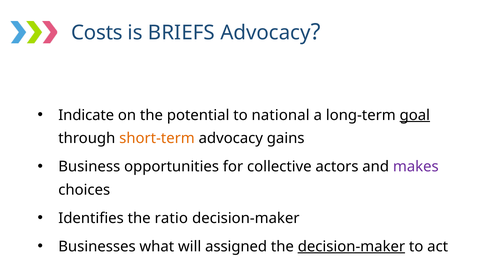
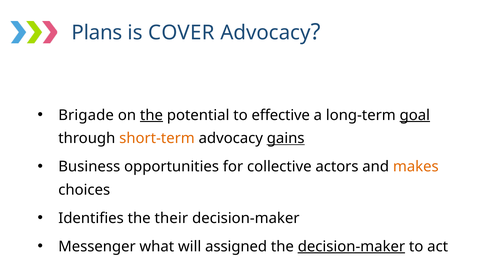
Costs: Costs -> Plans (97, 33)
BRIEFS: BRIEFS -> COVER (181, 33)
Indicate: Indicate -> Brigade (86, 115)
the underline: none -> present (151, 115)
national: national -> effective (281, 115)
gains underline: none -> present (286, 138)
makes colour: purple -> orange (416, 167)
ratio: ratio -> their (171, 218)
Businesses: Businesses -> Messenger (97, 247)
